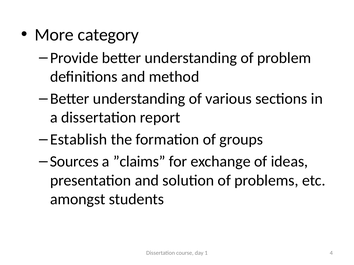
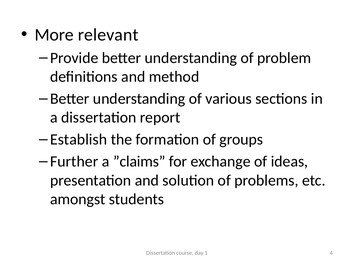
category: category -> relevant (108, 35)
Sources: Sources -> Further (74, 162)
